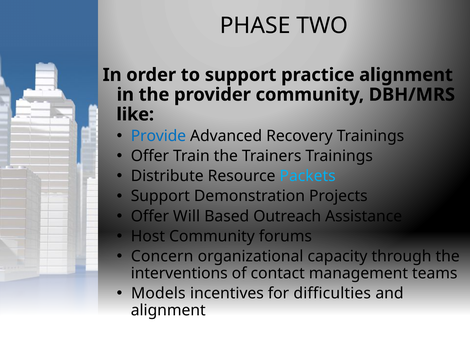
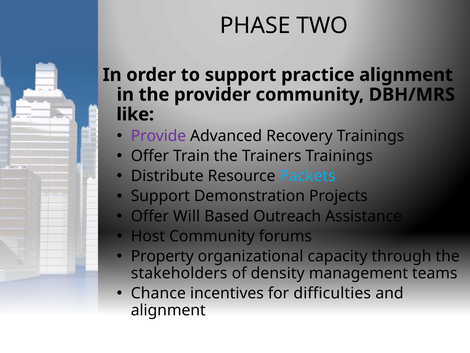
Provide colour: blue -> purple (158, 136)
Concern: Concern -> Property (162, 256)
interventions: interventions -> stakeholders (179, 273)
contact: contact -> density (278, 273)
Models: Models -> Chance (158, 293)
